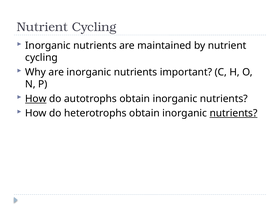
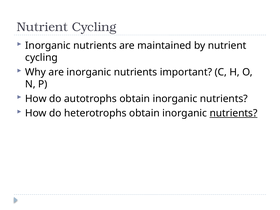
How underline: present -> none (36, 99)
